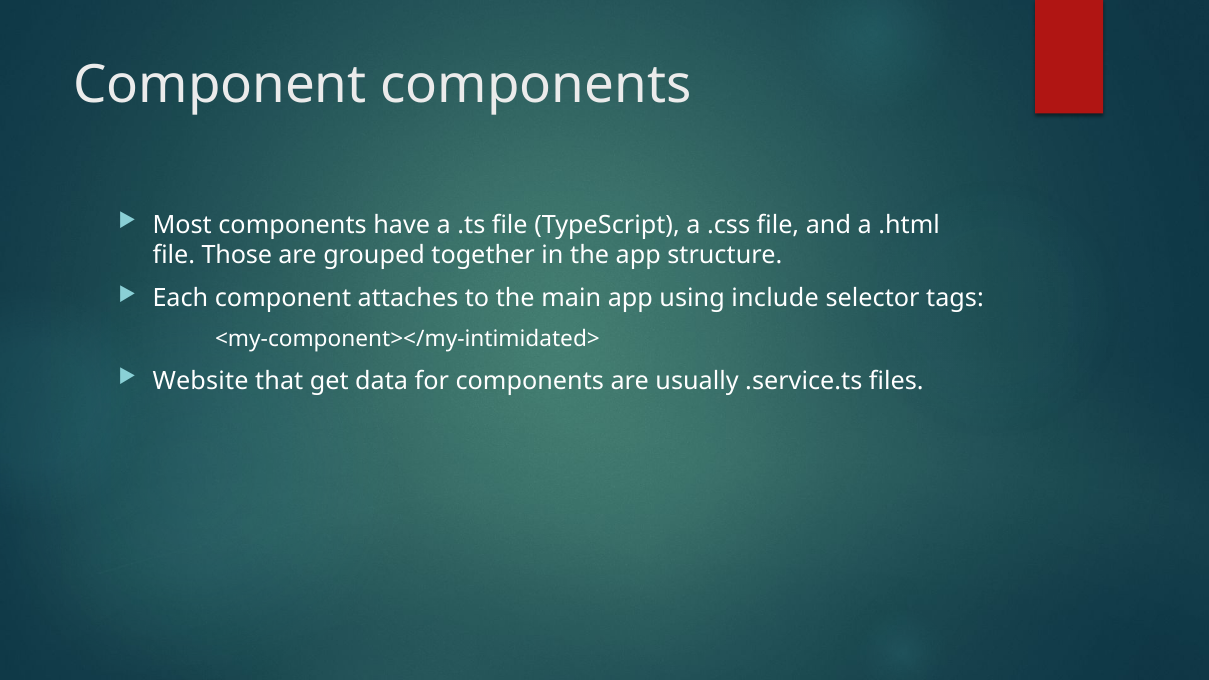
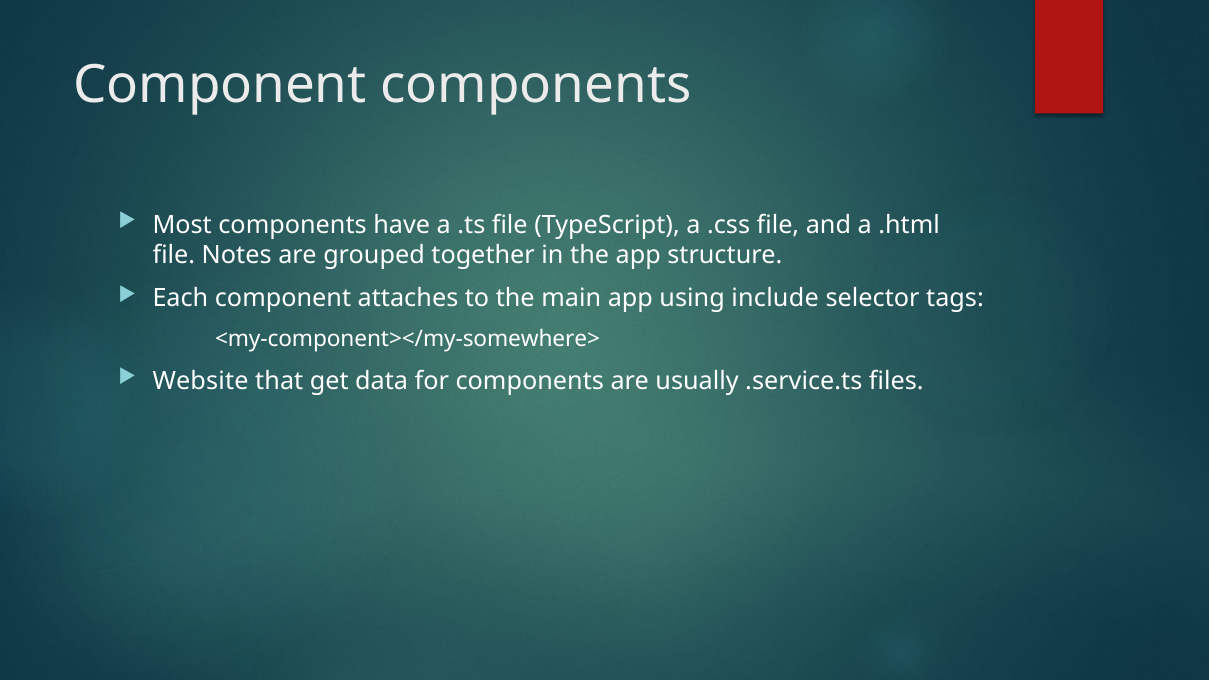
Those: Those -> Notes (237, 255)
<my-component></my-intimidated>: <my-component></my-intimidated> -> <my-component></my-somewhere> (408, 339)
